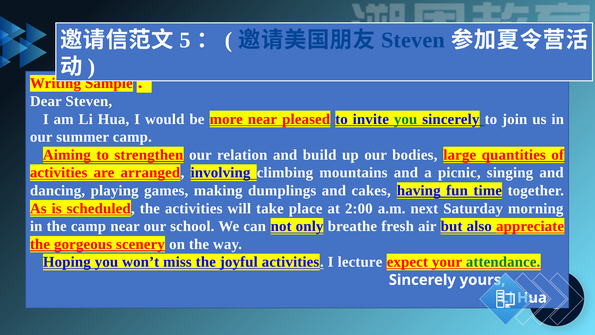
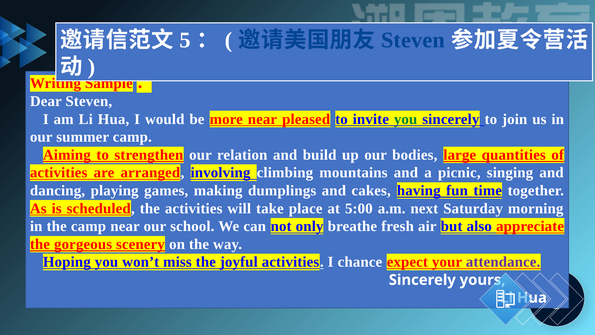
2:00: 2:00 -> 5:00 (359, 208)
lecture: lecture -> chance (360, 262)
attendance colour: green -> purple (503, 262)
